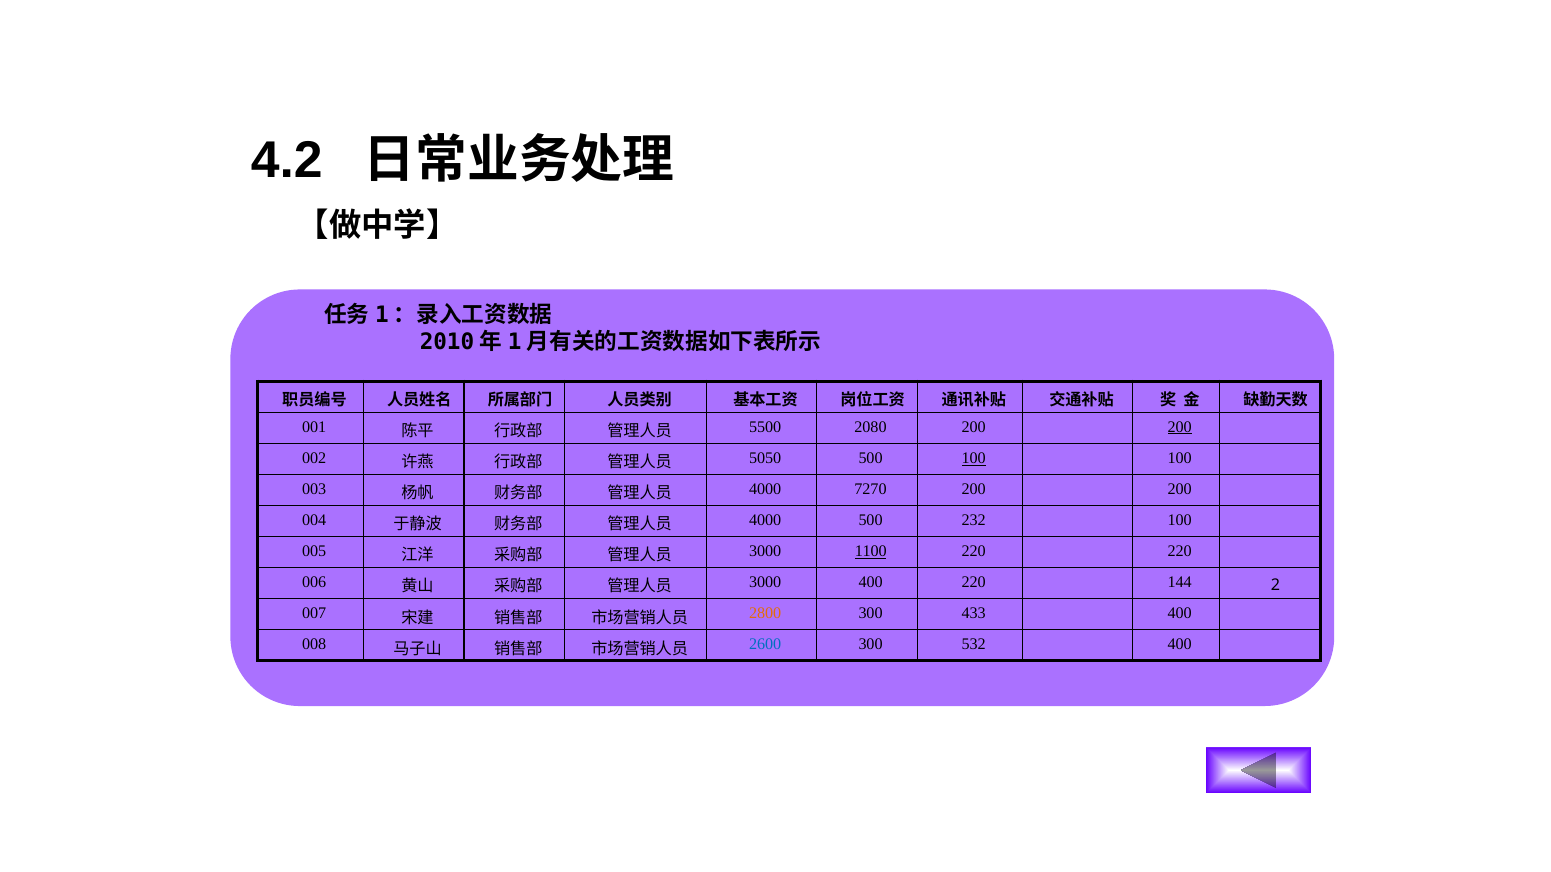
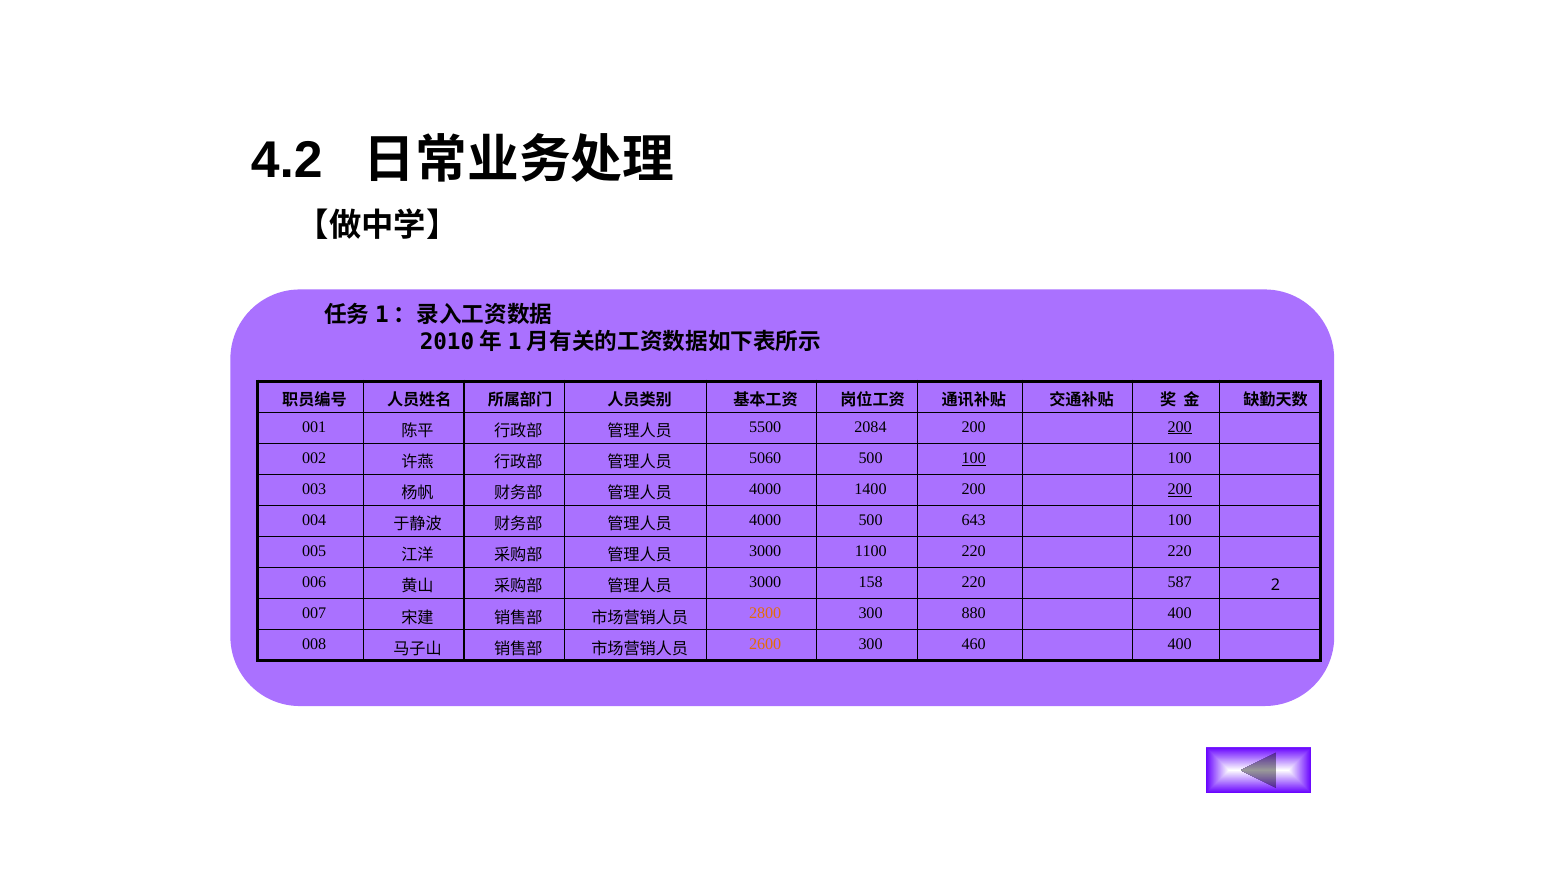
2080: 2080 -> 2084 (871, 427)
5050: 5050 -> 5060 (765, 458)
7270: 7270 -> 1400 (871, 489)
200 underline: none -> present (1180, 489)
232: 232 -> 643 (974, 521)
1100 underline: present -> none (871, 552)
3000 400: 400 -> 158 (871, 583)
144: 144 -> 587 (1180, 583)
433: 433 -> 880 (974, 614)
2600 colour: blue -> orange (765, 645)
532: 532 -> 460 (974, 645)
